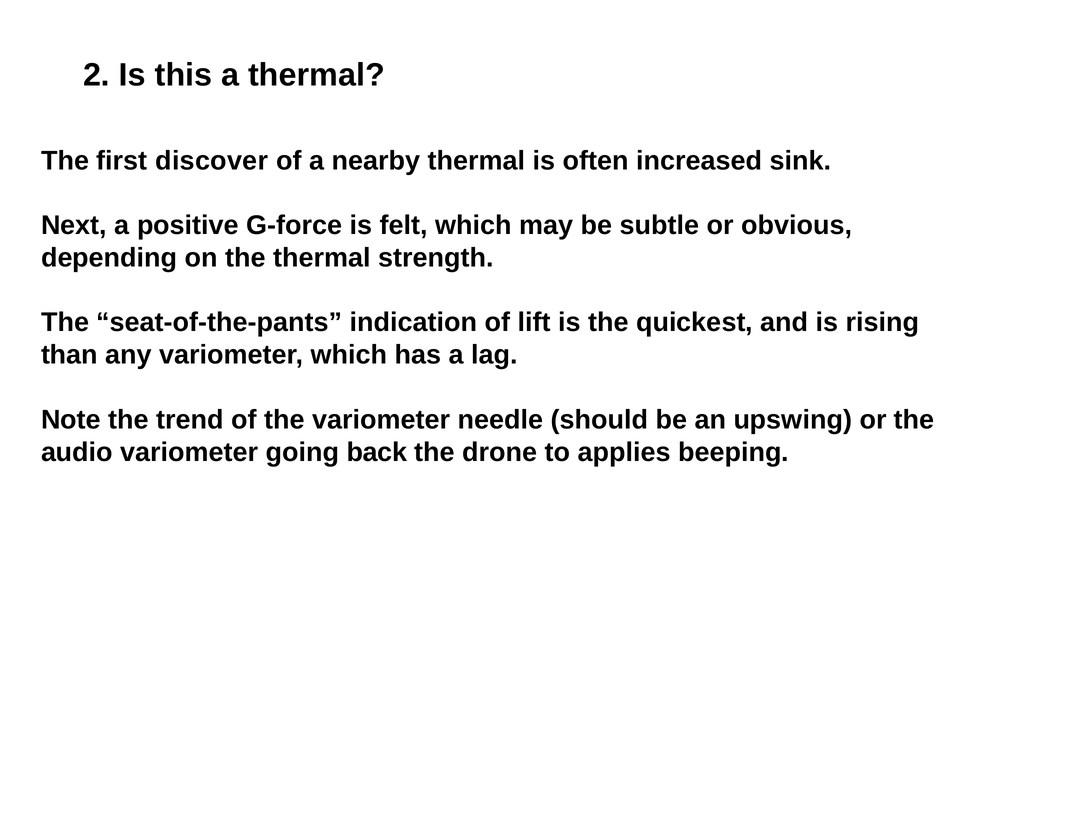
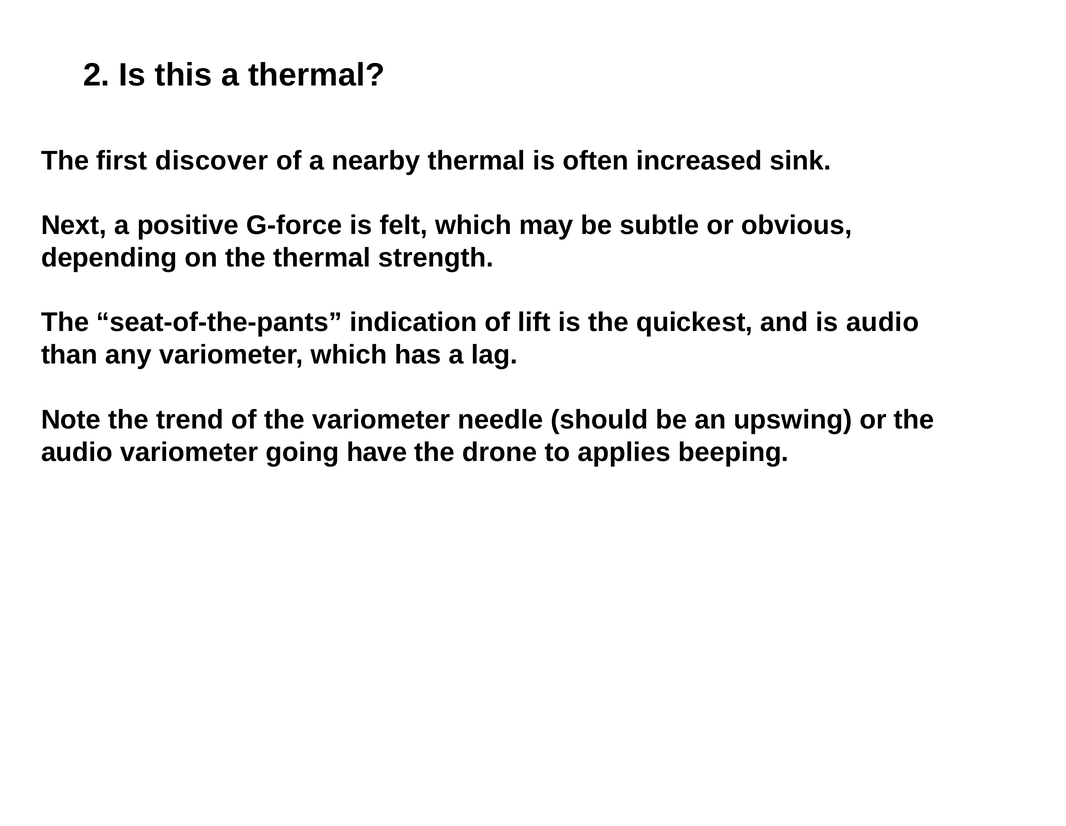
is rising: rising -> audio (883, 322)
back: back -> have (377, 452)
